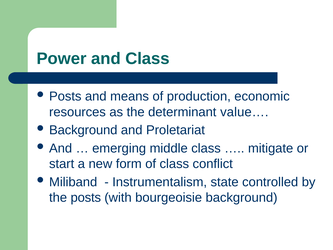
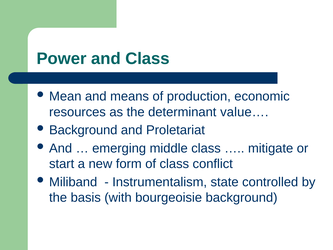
Posts: Posts -> Mean (65, 96)
the posts: posts -> basis (86, 197)
